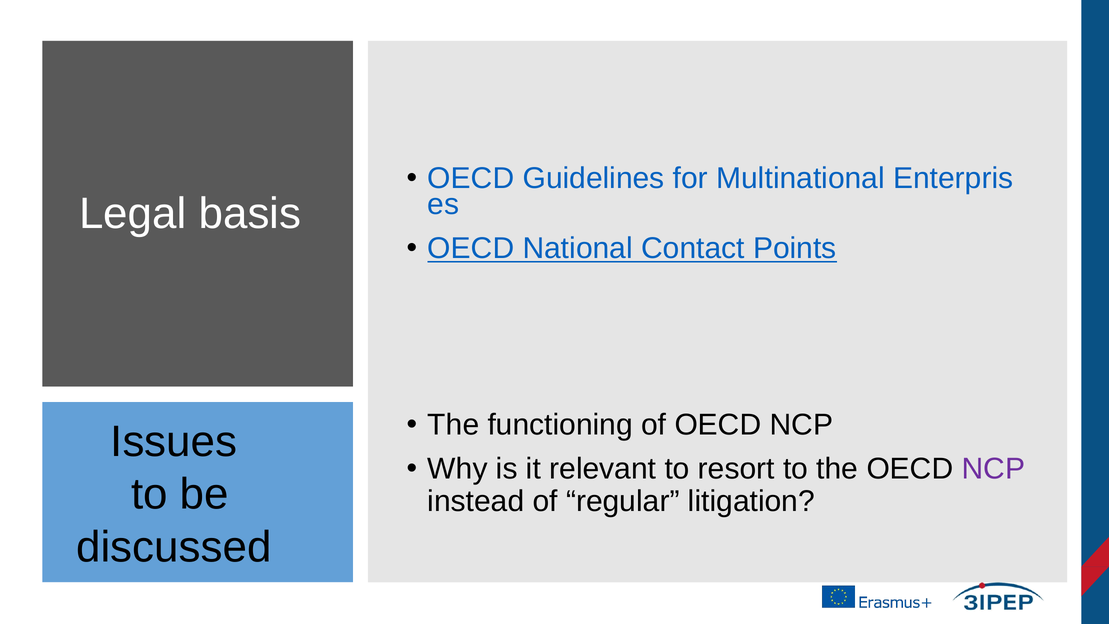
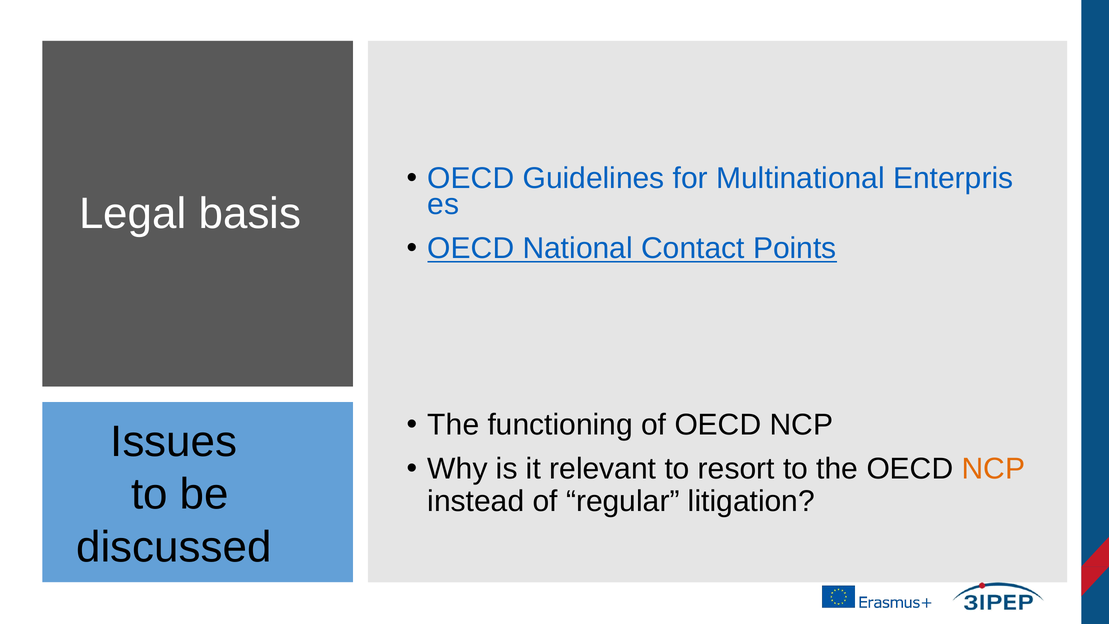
NCP colour: purple -> orange (993, 469)
